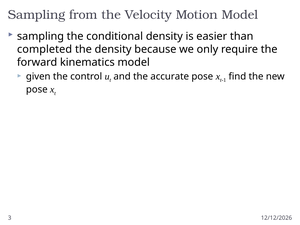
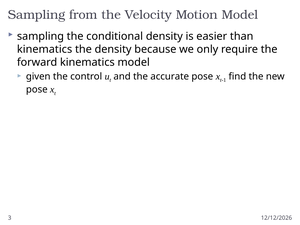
completed: completed -> kinematics (45, 49)
